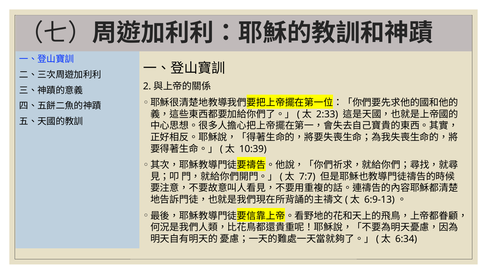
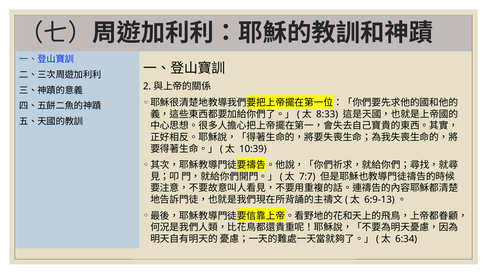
2:33: 2:33 -> 8:33 (327, 114)
